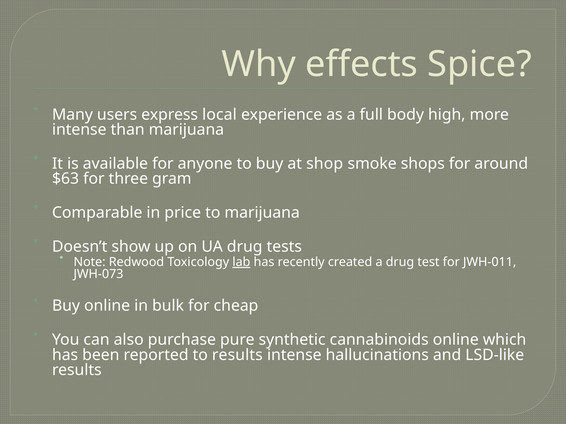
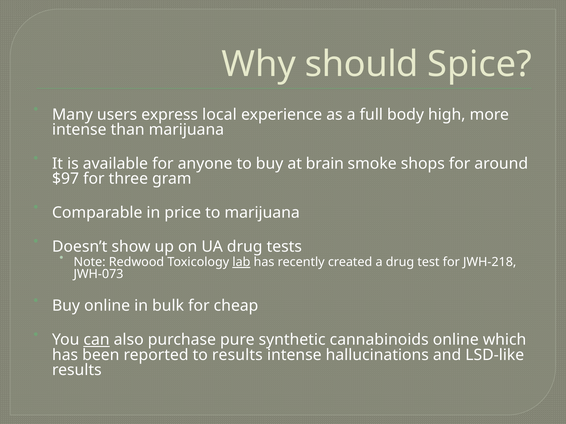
effects: effects -> should (362, 64)
shop: shop -> brain (325, 164)
$63: $63 -> $97 (66, 179)
JWH-011: JWH-011 -> JWH-218 (490, 262)
can underline: none -> present (97, 340)
